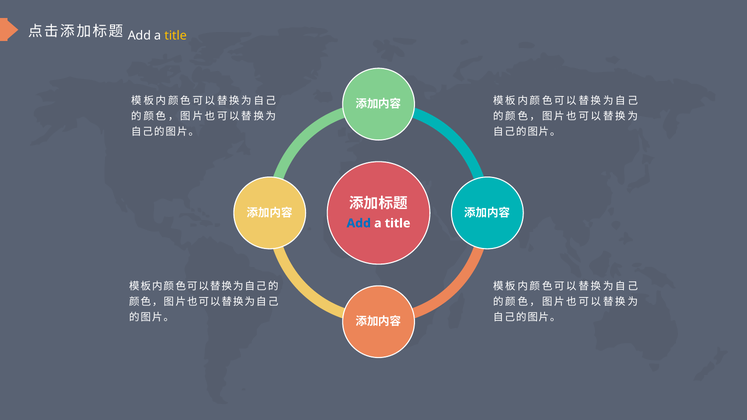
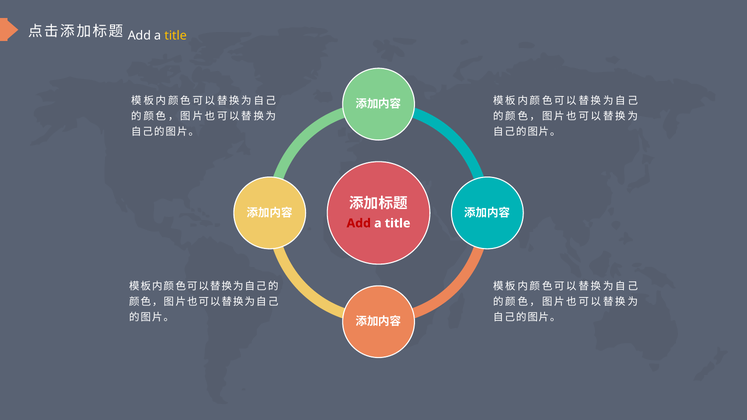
Add colour: blue -> red (359, 223)
